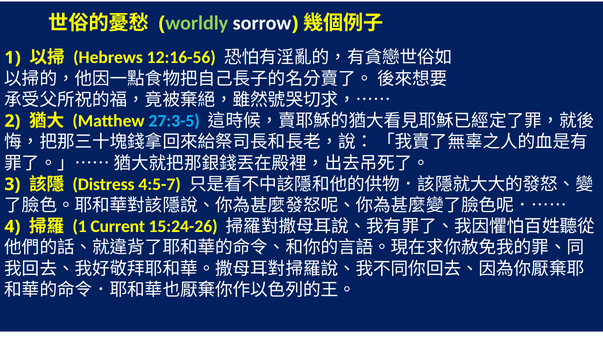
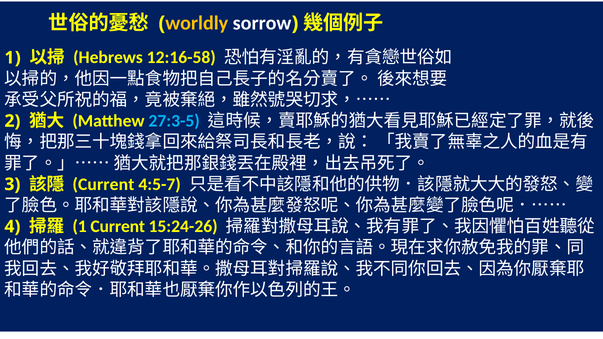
worldly colour: light green -> yellow (197, 23)
12:16-56: 12:16-56 -> 12:16-58 (181, 58)
Distress: Distress -> Current (103, 184)
